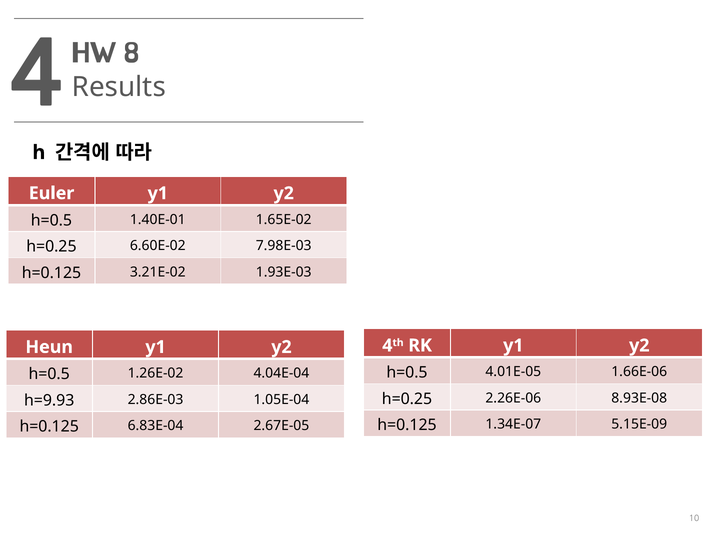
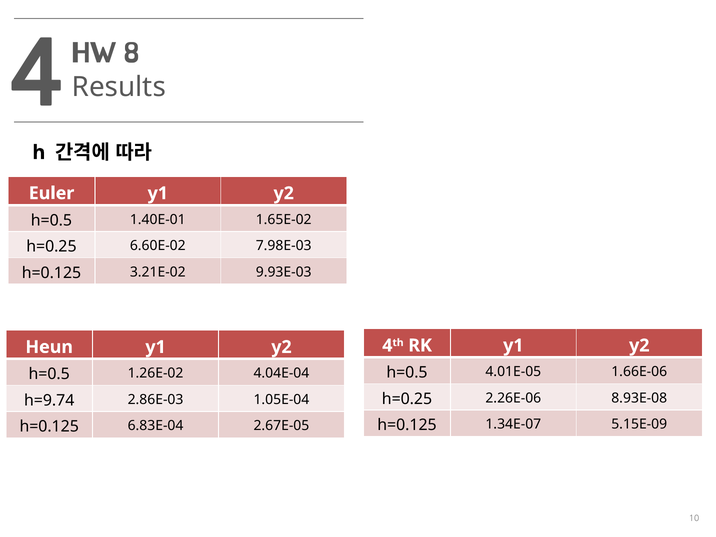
1.93E-03: 1.93E-03 -> 9.93E-03 (284, 272)
h=9.93: h=9.93 -> h=9.74 (49, 400)
